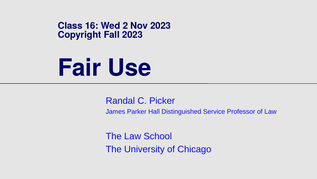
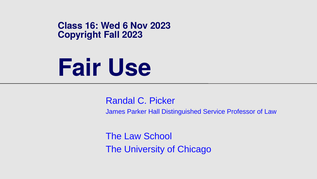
2: 2 -> 6 (125, 26)
